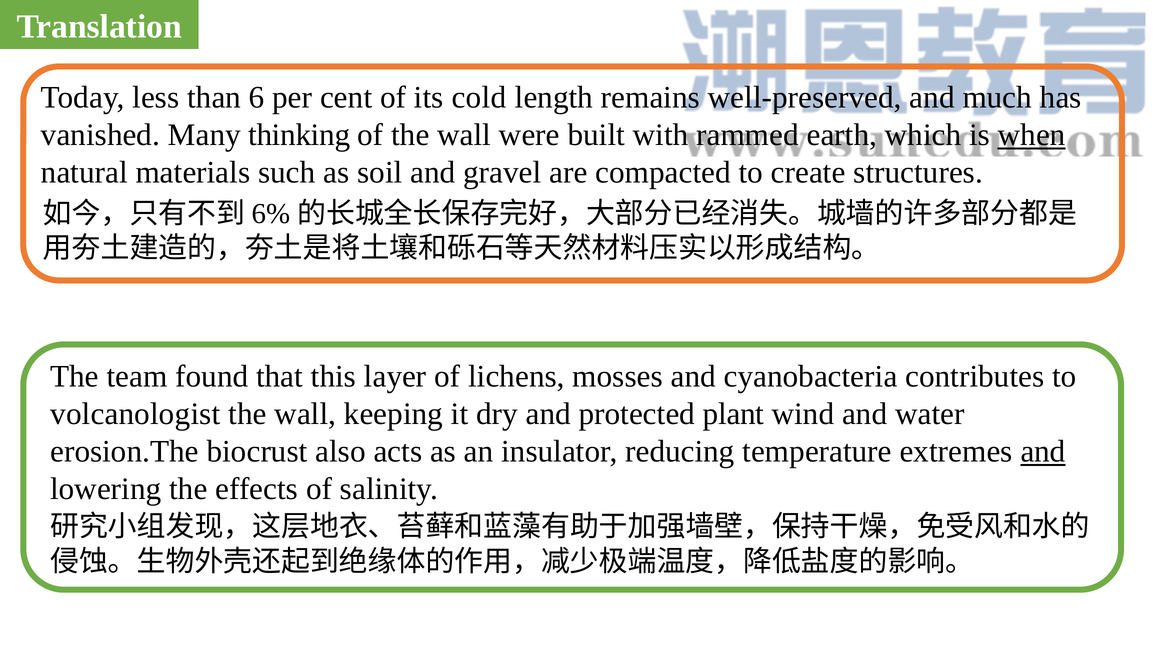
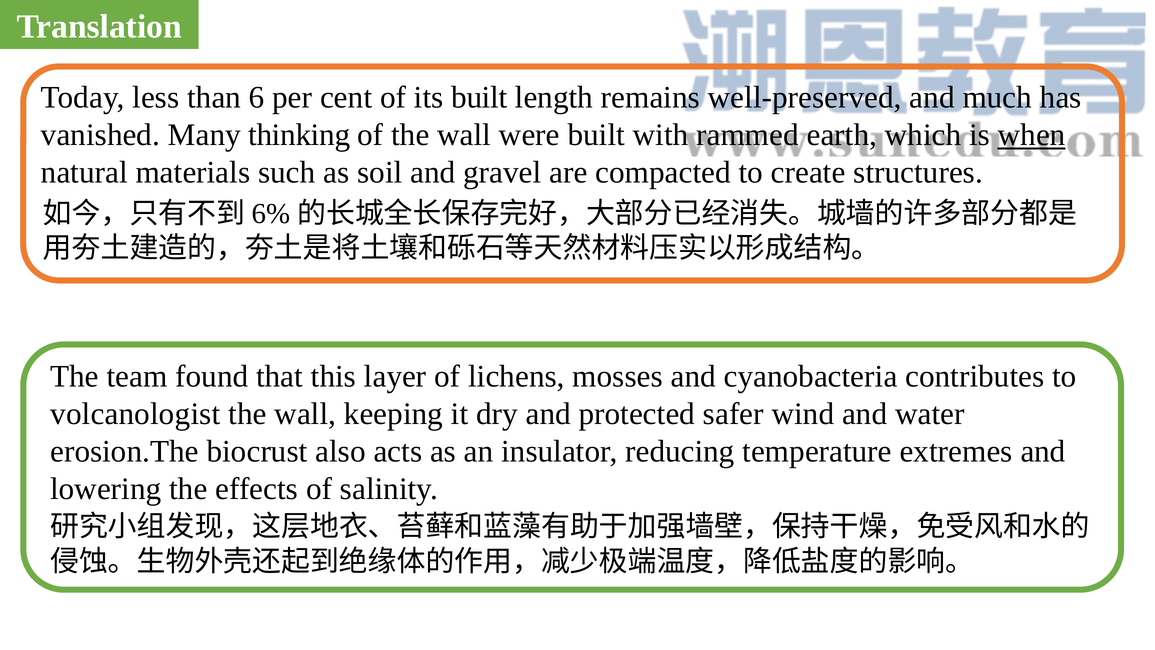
its cold: cold -> built (479, 97)
plant: plant -> safer (733, 414)
and underline: present -> none (1043, 451)
